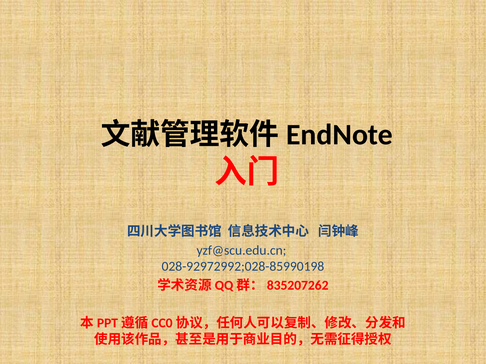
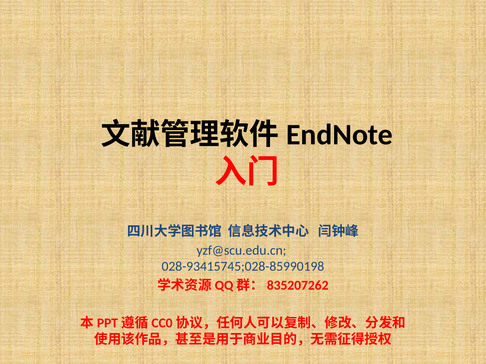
028-92972992;028-85990198: 028-92972992;028-85990198 -> 028-93415745;028-85990198 (243, 267)
